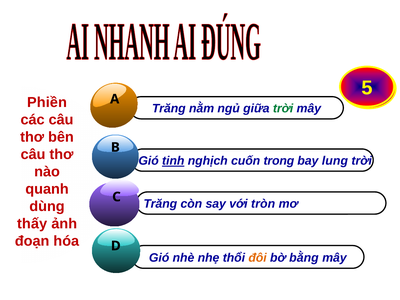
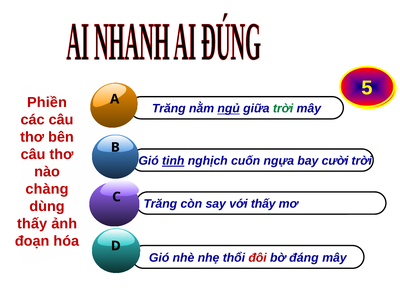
ngủ underline: none -> present (229, 109)
trong: trong -> ngựa (279, 161)
lung: lung -> cười (335, 161)
quanh: quanh -> chàng (47, 189)
với tròn: tròn -> thấy (263, 204)
đôi colour: orange -> red (258, 258)
bằng: bằng -> đáng (304, 258)
